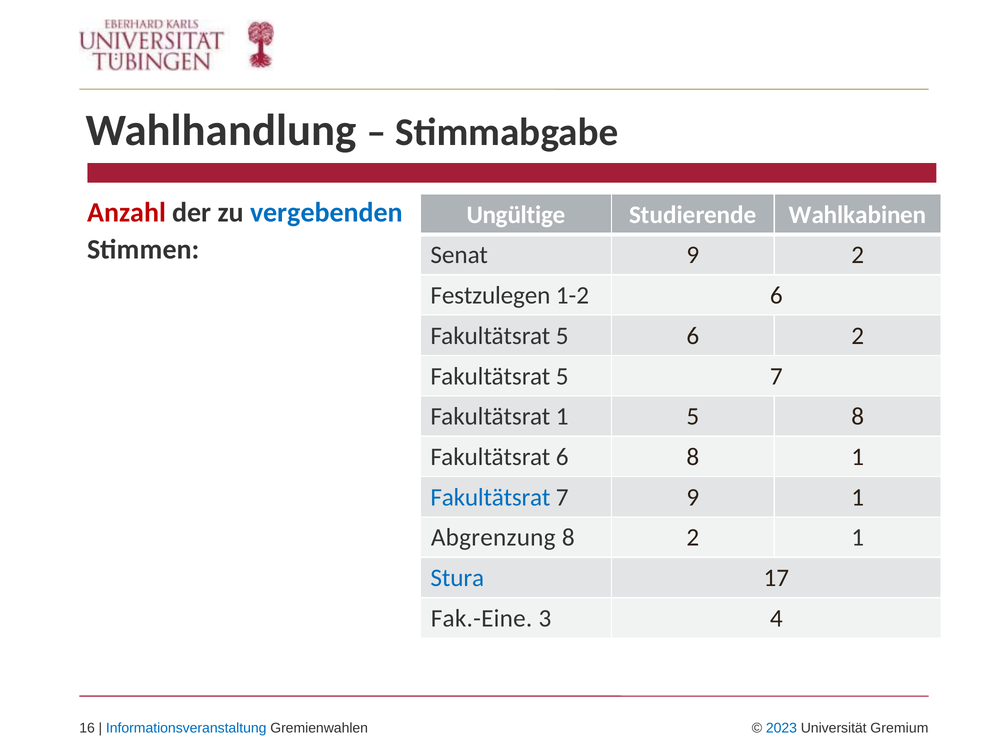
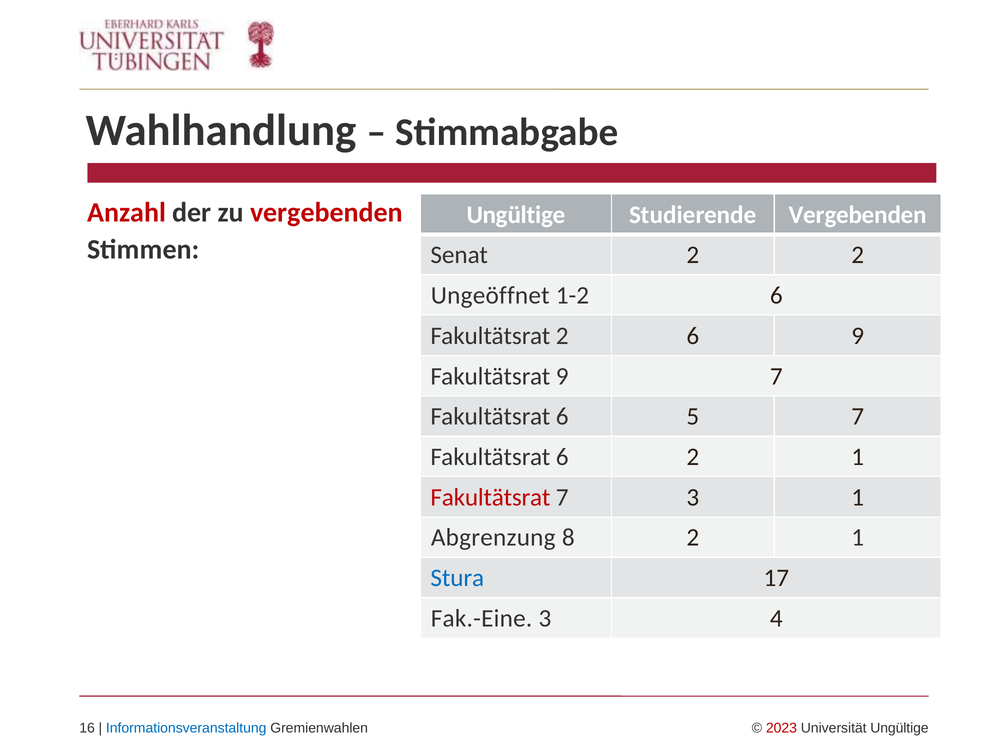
vergebenden colour: blue -> red (326, 212)
Studierende Wahlkabinen: Wahlkabinen -> Vergebenden (858, 215)
Senat 9: 9 -> 2 (693, 255)
Festzulegen: Festzulegen -> Ungeöffnet (490, 296)
5: 5 -> 2 (562, 336)
6 2: 2 -> 9 (858, 336)
5: 5 -> 9 (562, 376)
1: 1 -> 6 (562, 417)
5 8: 8 -> 7 (858, 417)
6 8: 8 -> 2 (693, 457)
Fakultätsrat colour: blue -> red (490, 497)
7 9: 9 -> 3 (693, 497)
2023 colour: blue -> red (781, 728)
Universität Gremium: Gremium -> Ungültige (899, 728)
